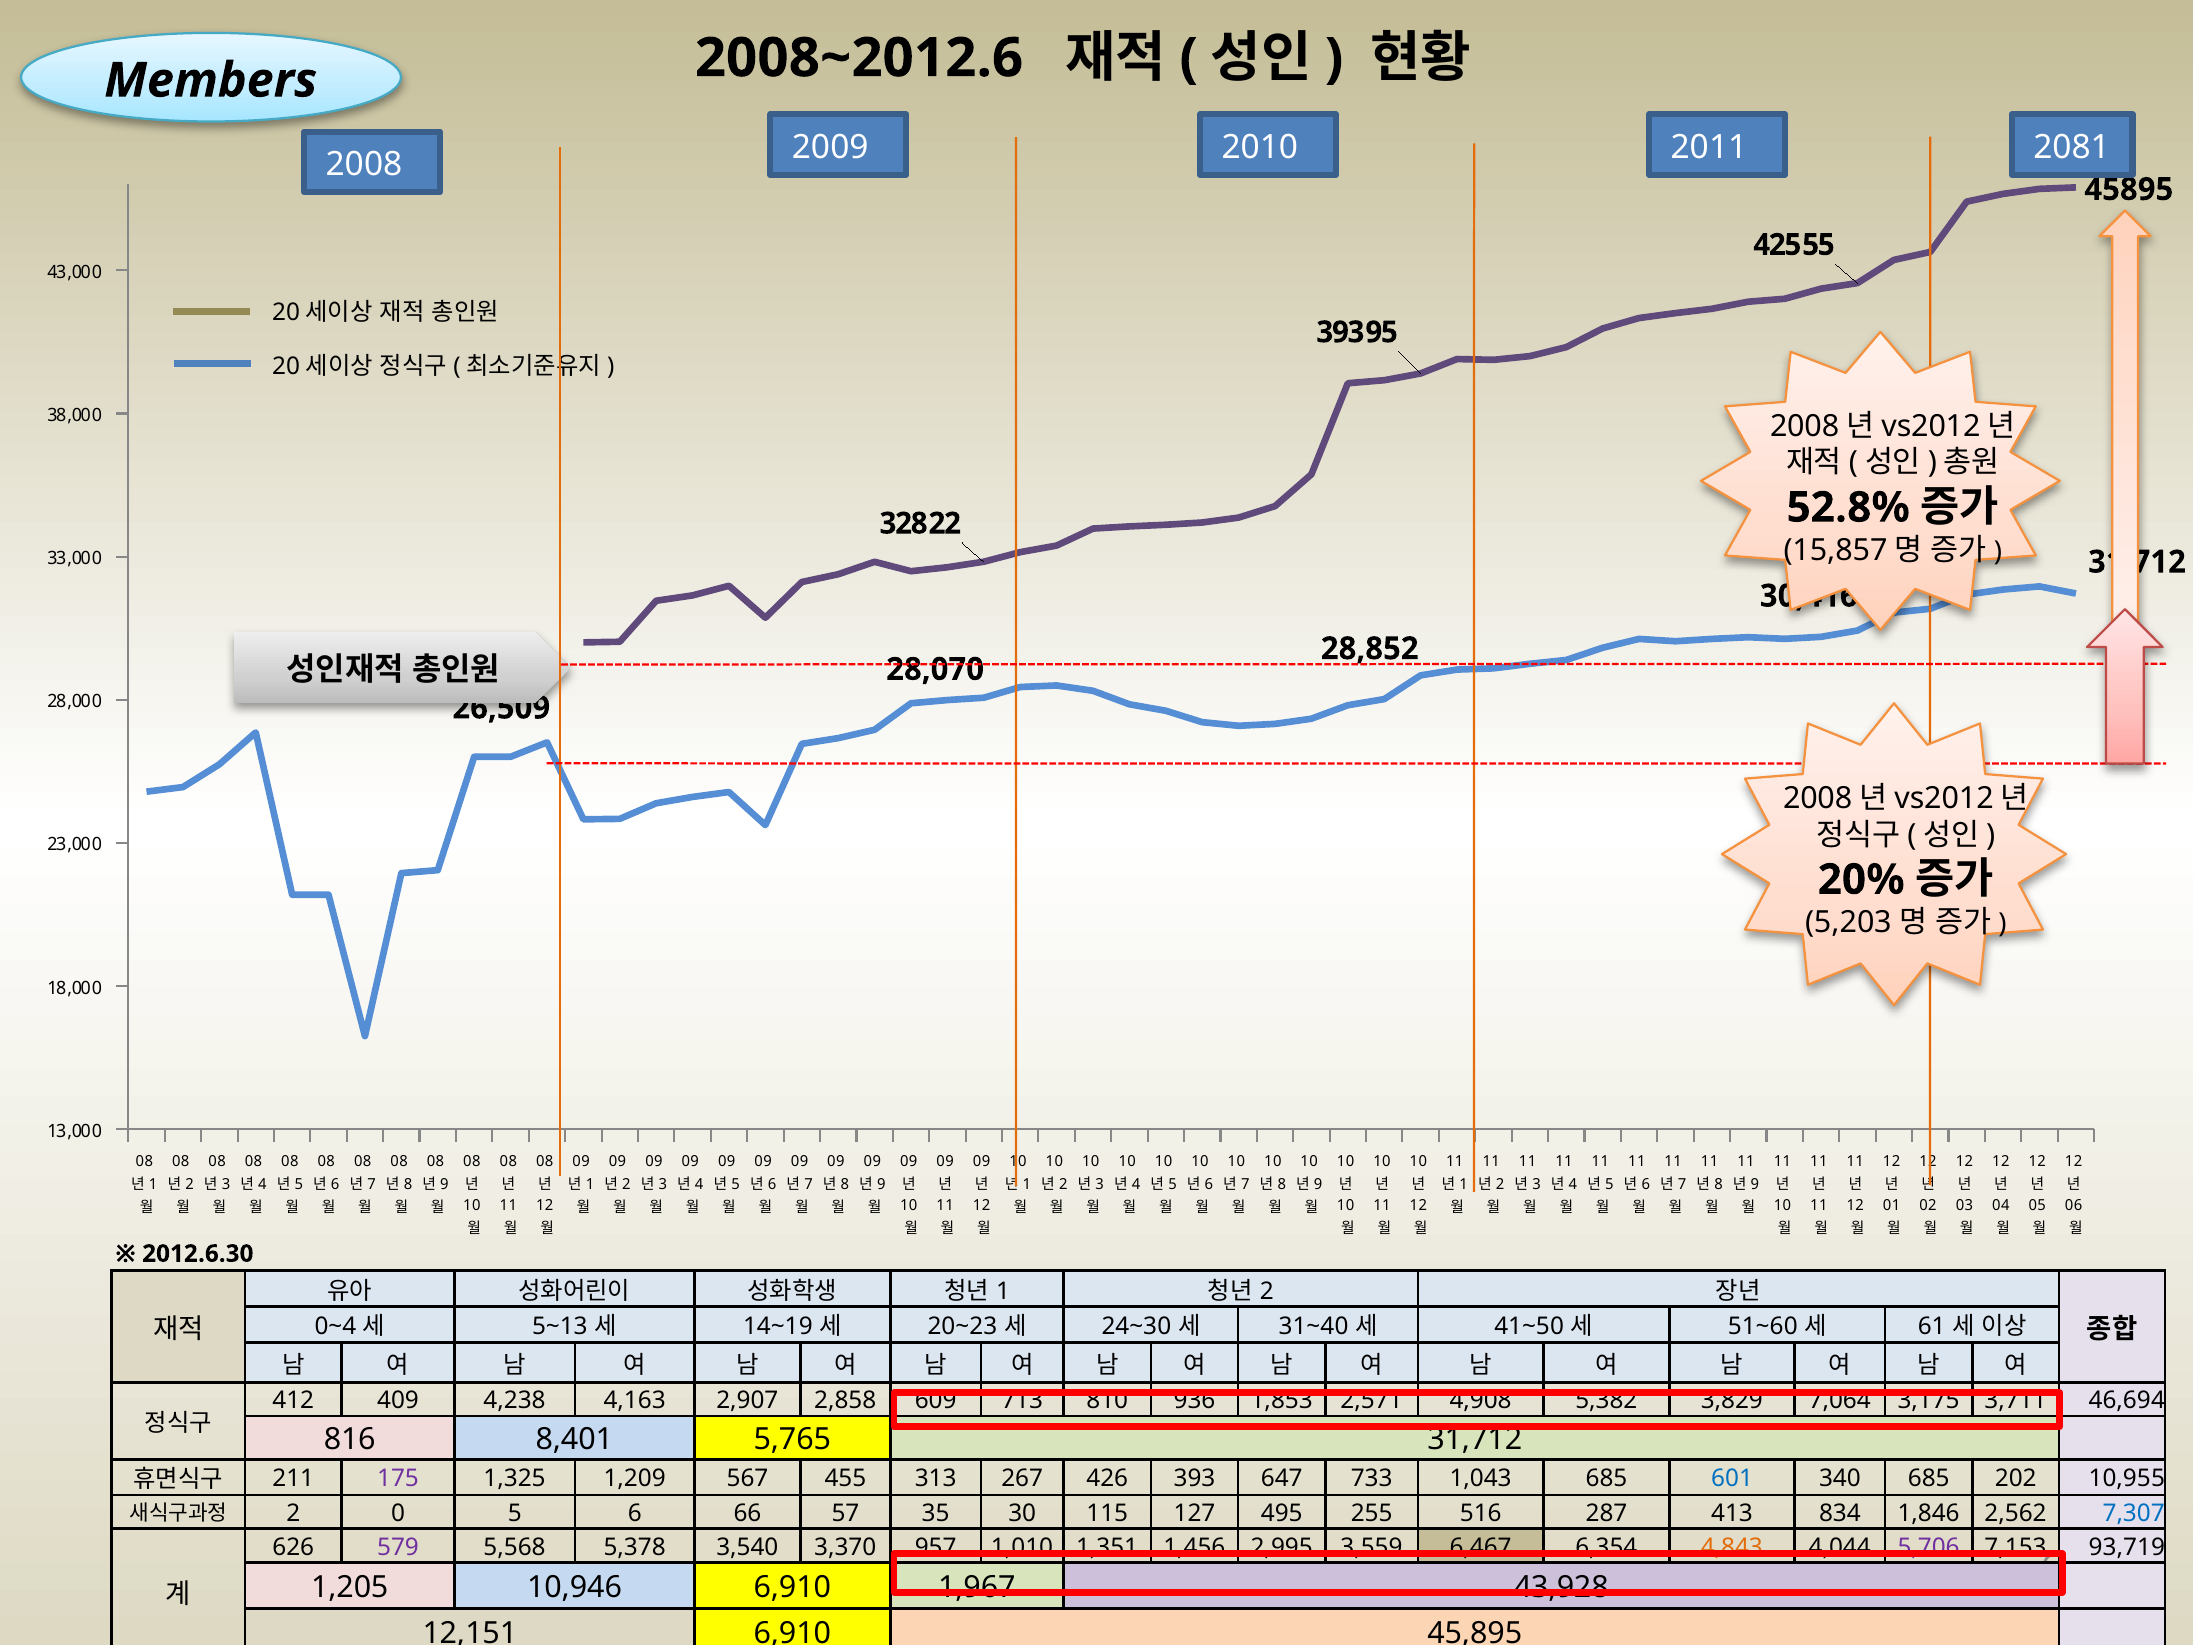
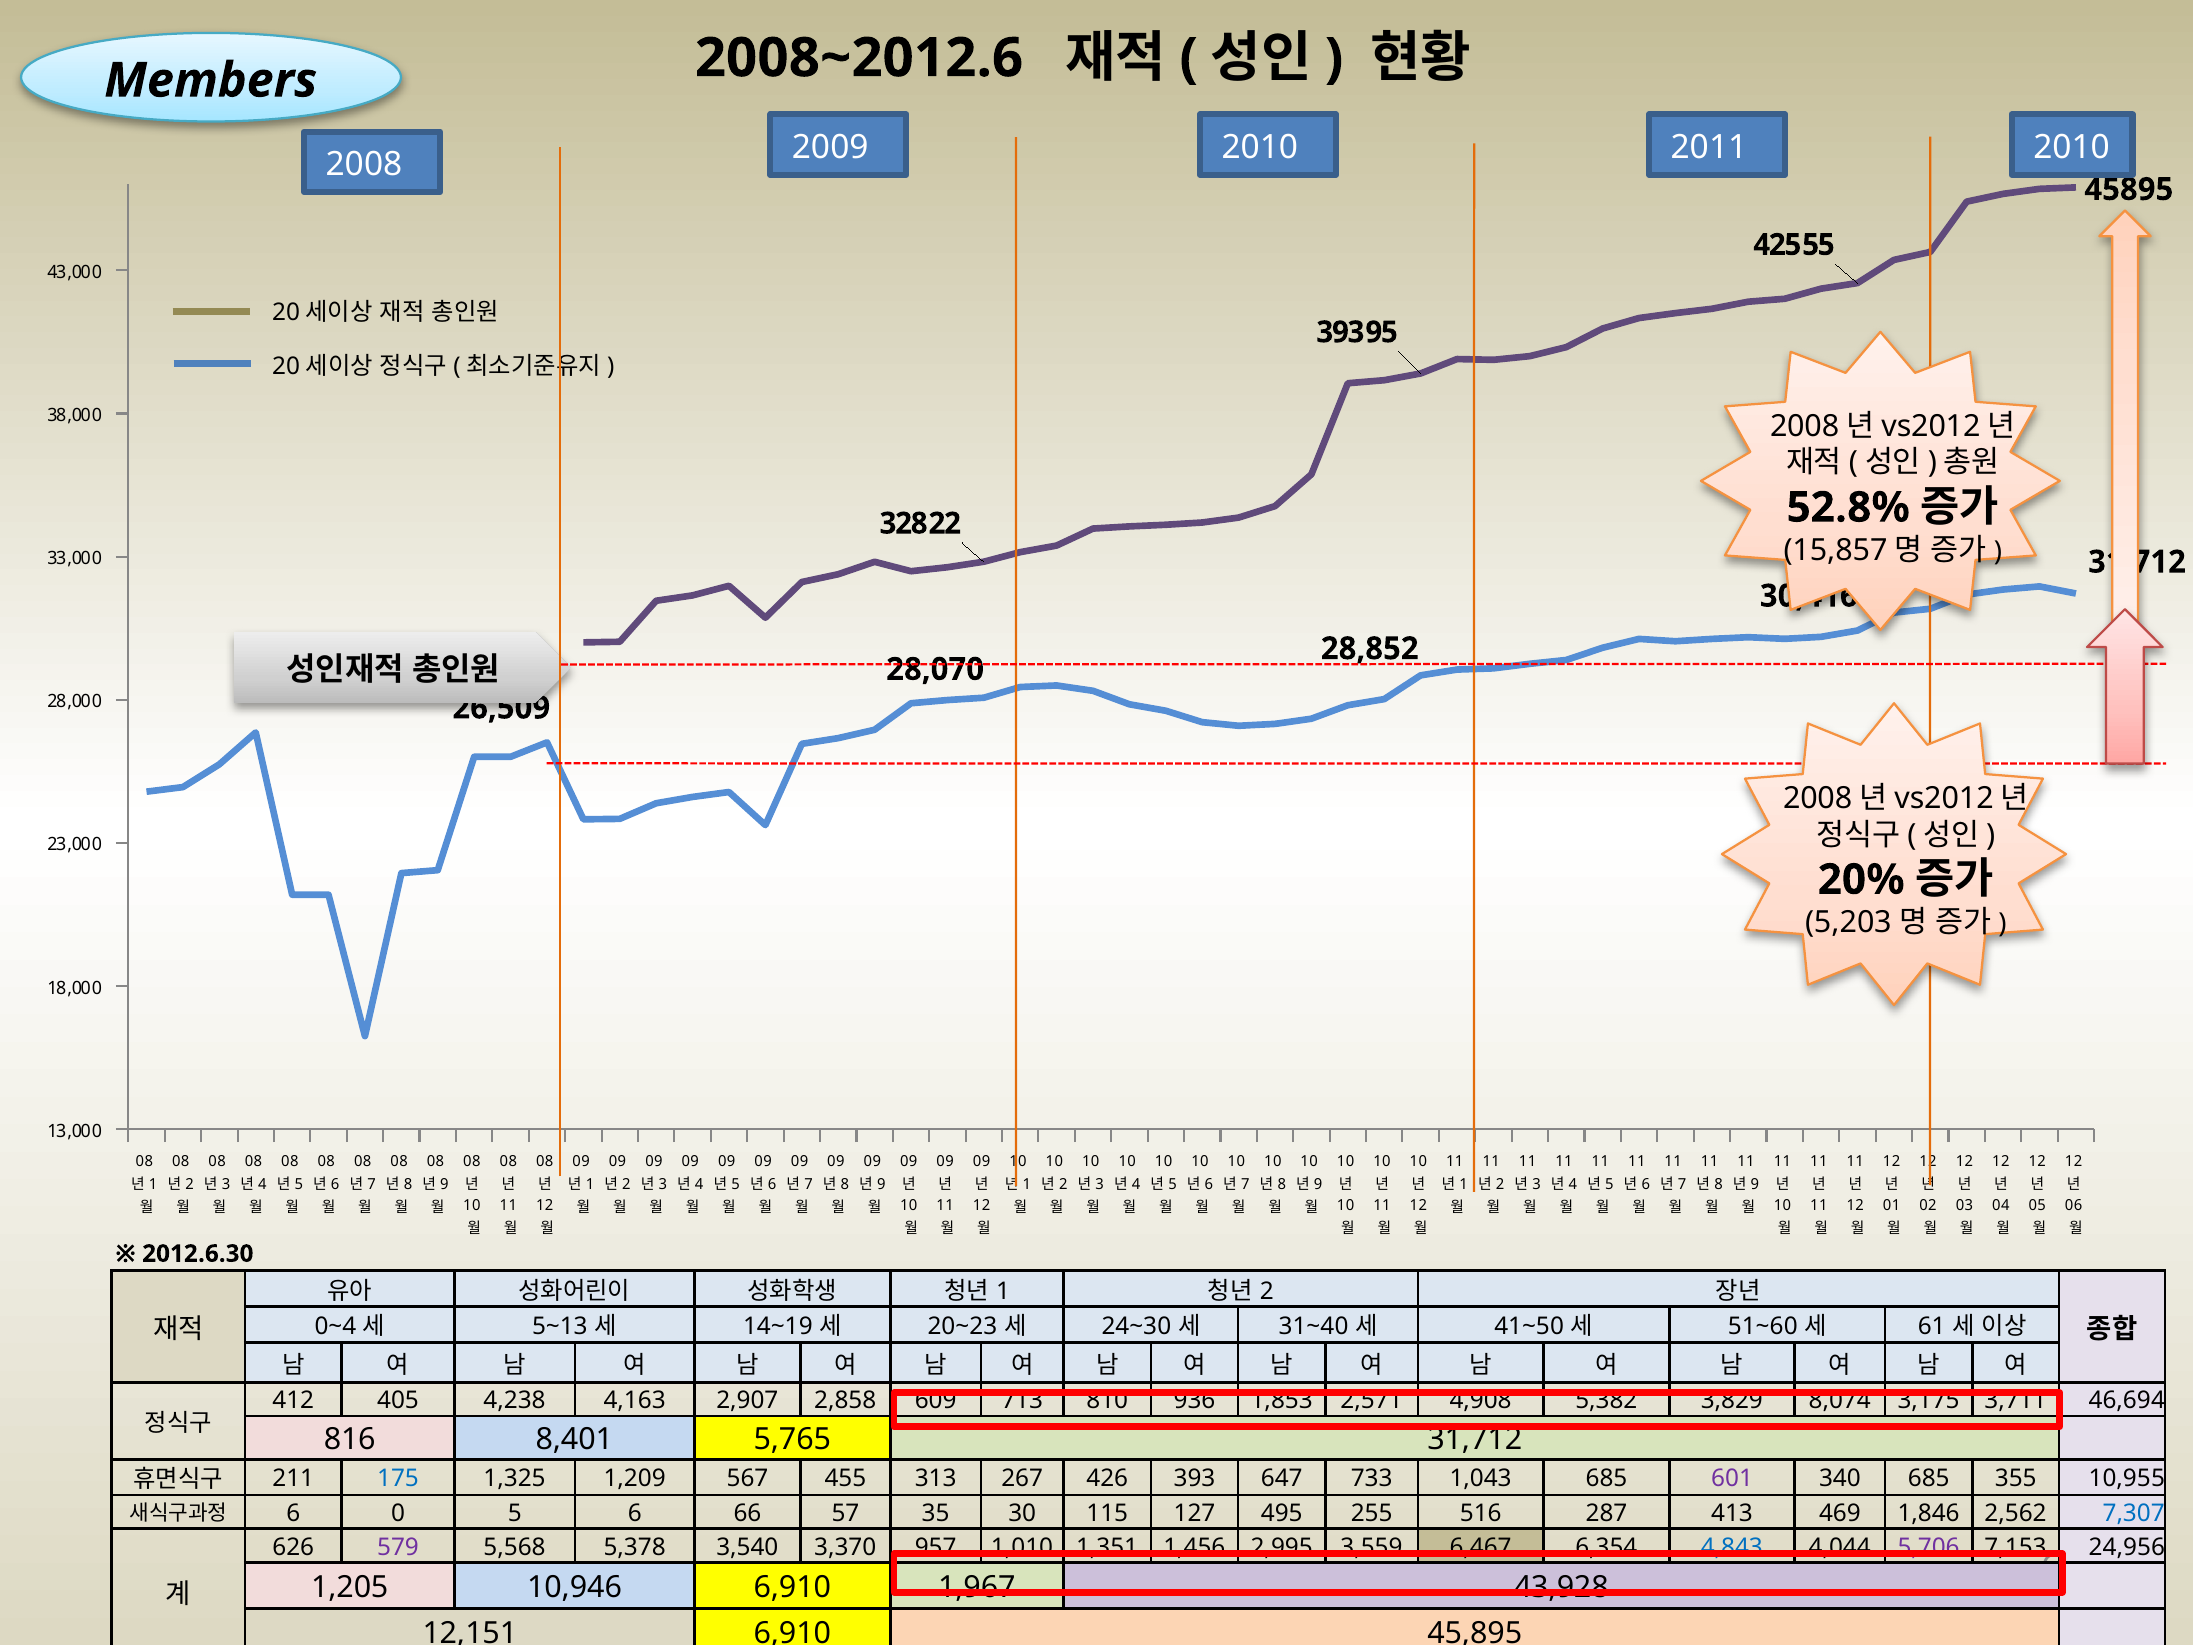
2011 2081: 2081 -> 2010 (2072, 148)
409: 409 -> 405 (398, 1400)
7,064: 7,064 -> 8,074 (1840, 1400)
175 colour: purple -> blue (398, 1478)
601 colour: blue -> purple (1732, 1478)
202: 202 -> 355 (2016, 1478)
2: 2 -> 6 (293, 1513)
834: 834 -> 469 (1840, 1513)
4,843 colour: orange -> blue (1732, 1547)
93,719: 93,719 -> 24,956 (2127, 1547)
